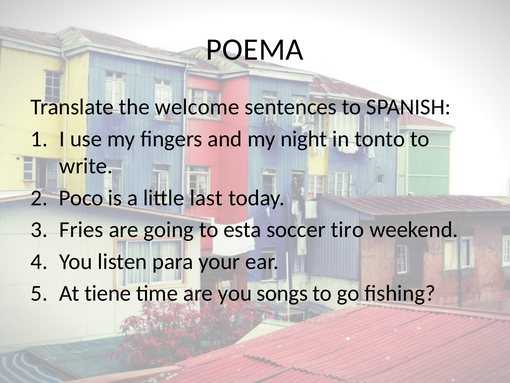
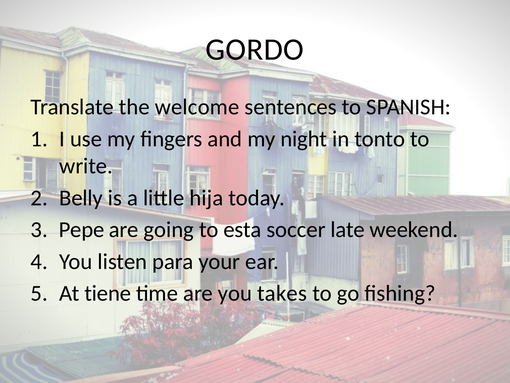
POEMA: POEMA -> GORDO (255, 49)
Poco: Poco -> Belly (81, 198)
last: last -> hija (206, 198)
Fries: Fries -> Pepe (82, 229)
tiro: tiro -> late (348, 229)
songs: songs -> takes (282, 293)
